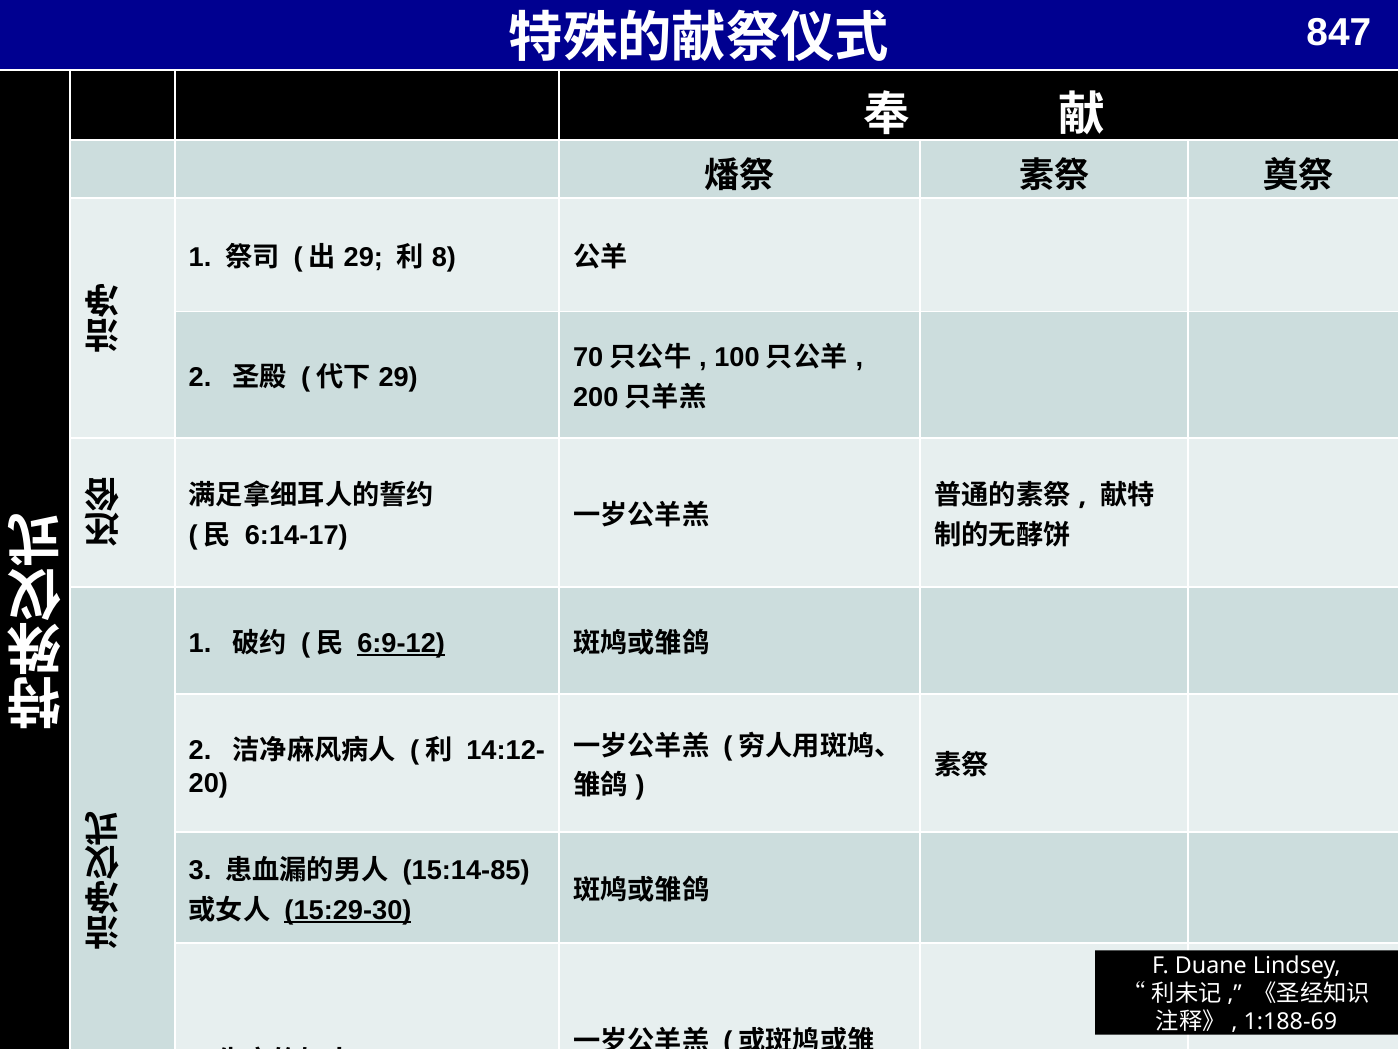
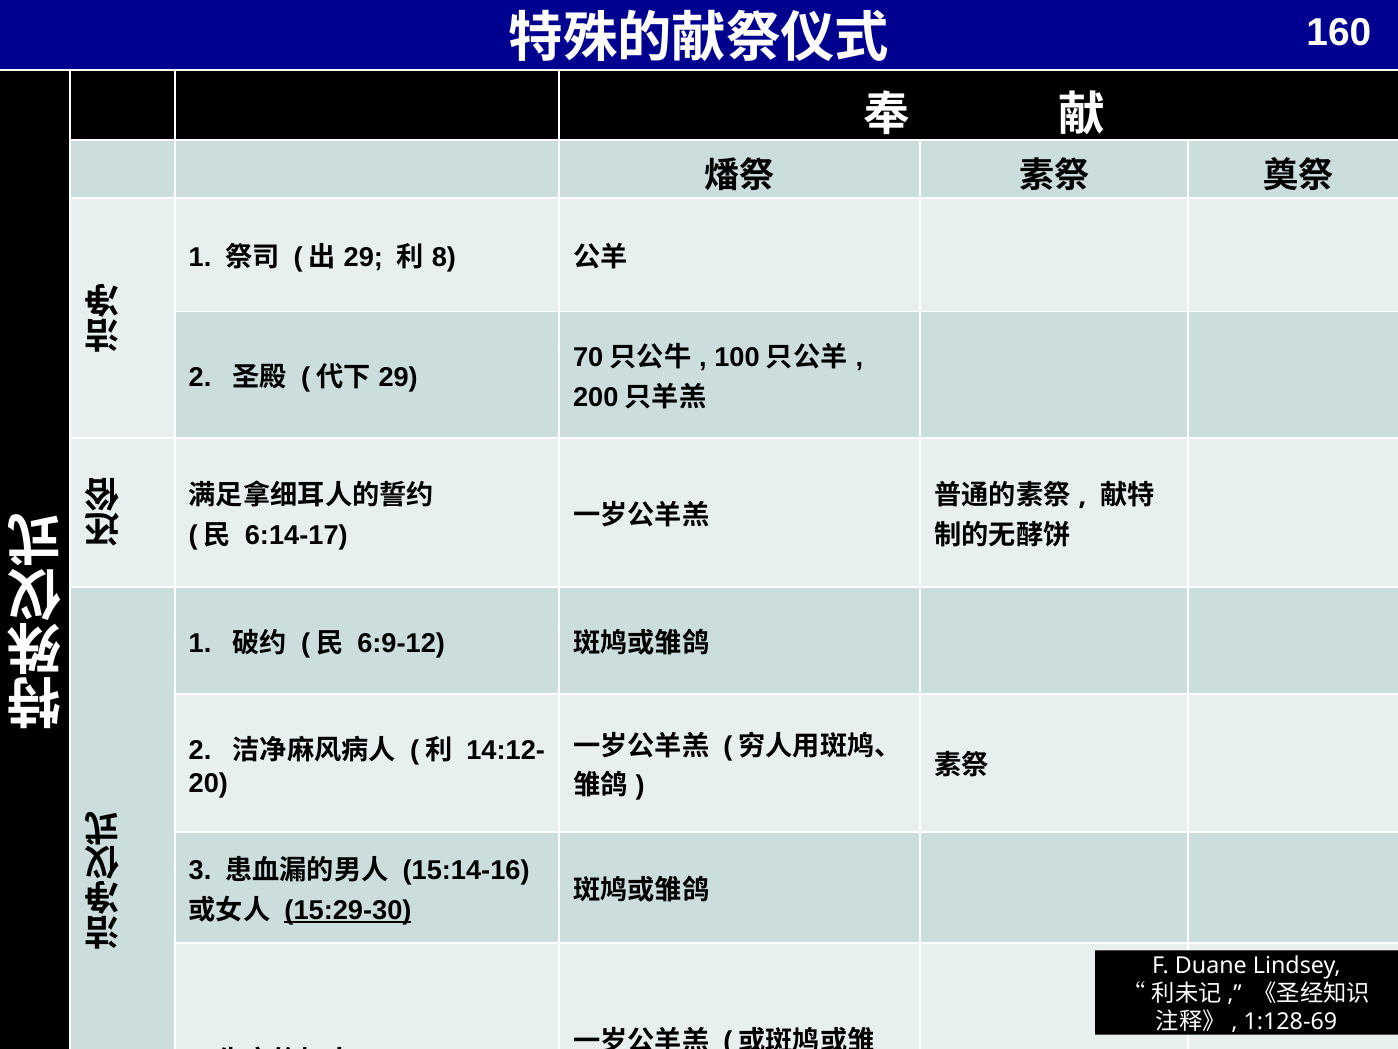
847: 847 -> 160 (1339, 33)
6:9-12 underline: present -> none (401, 643)
15:14-85: 15:14-85 -> 15:14-16 (466, 870)
1:188-69: 1:188-69 -> 1:128-69 (1290, 1022)
